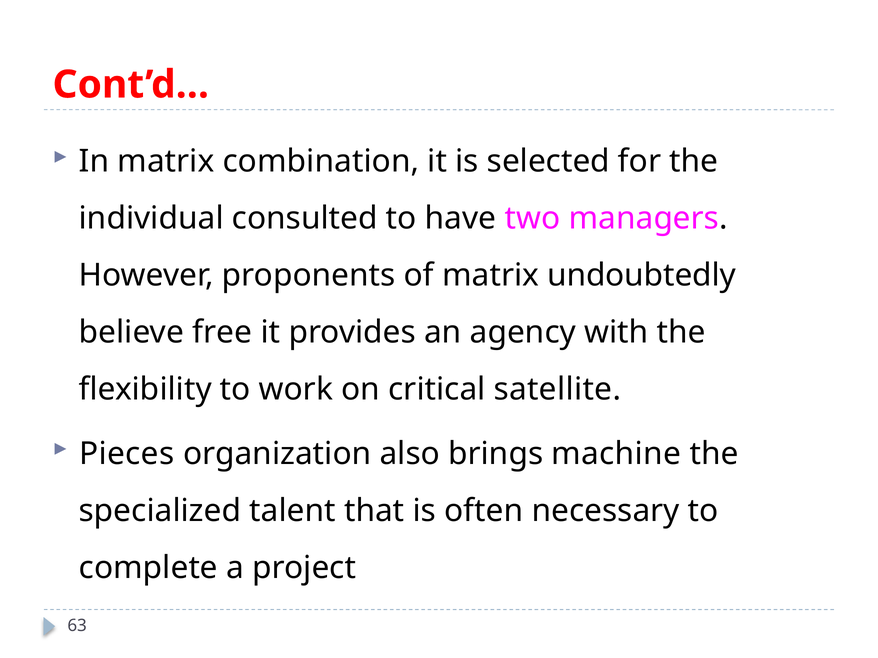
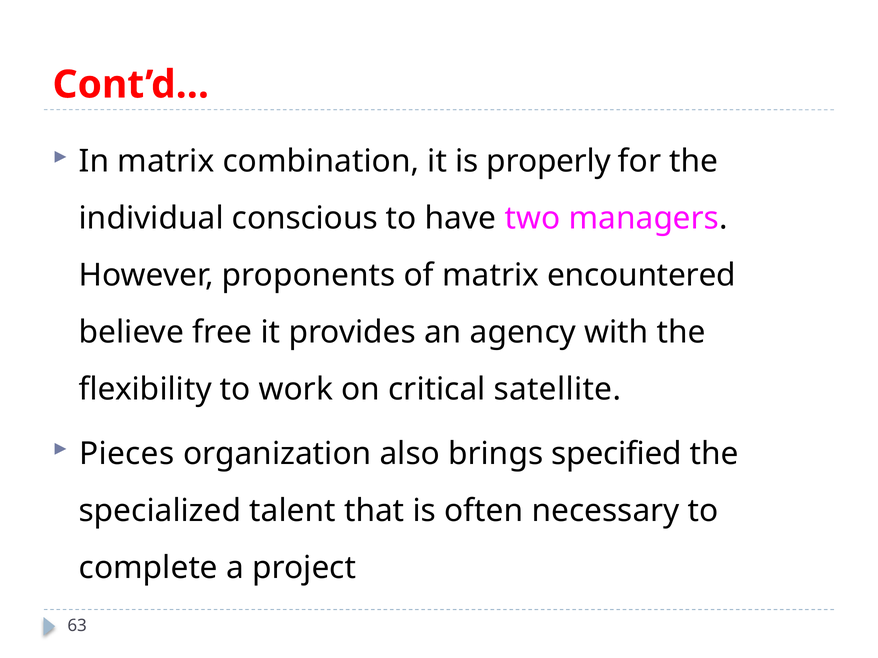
selected: selected -> properly (549, 162)
consulted: consulted -> conscious (305, 219)
undoubtedly: undoubtedly -> encountered (642, 276)
machine: machine -> specified (617, 454)
